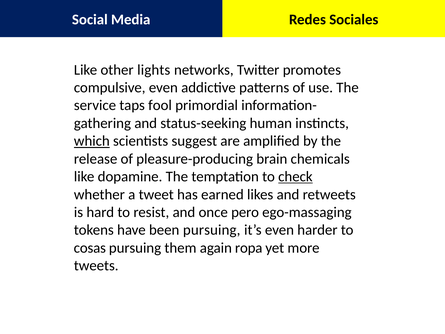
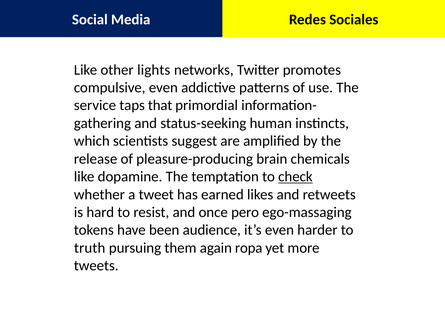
fool: fool -> that (160, 105)
which underline: present -> none (92, 141)
been pursuing: pursuing -> audience (212, 230)
cosas: cosas -> truth (90, 248)
